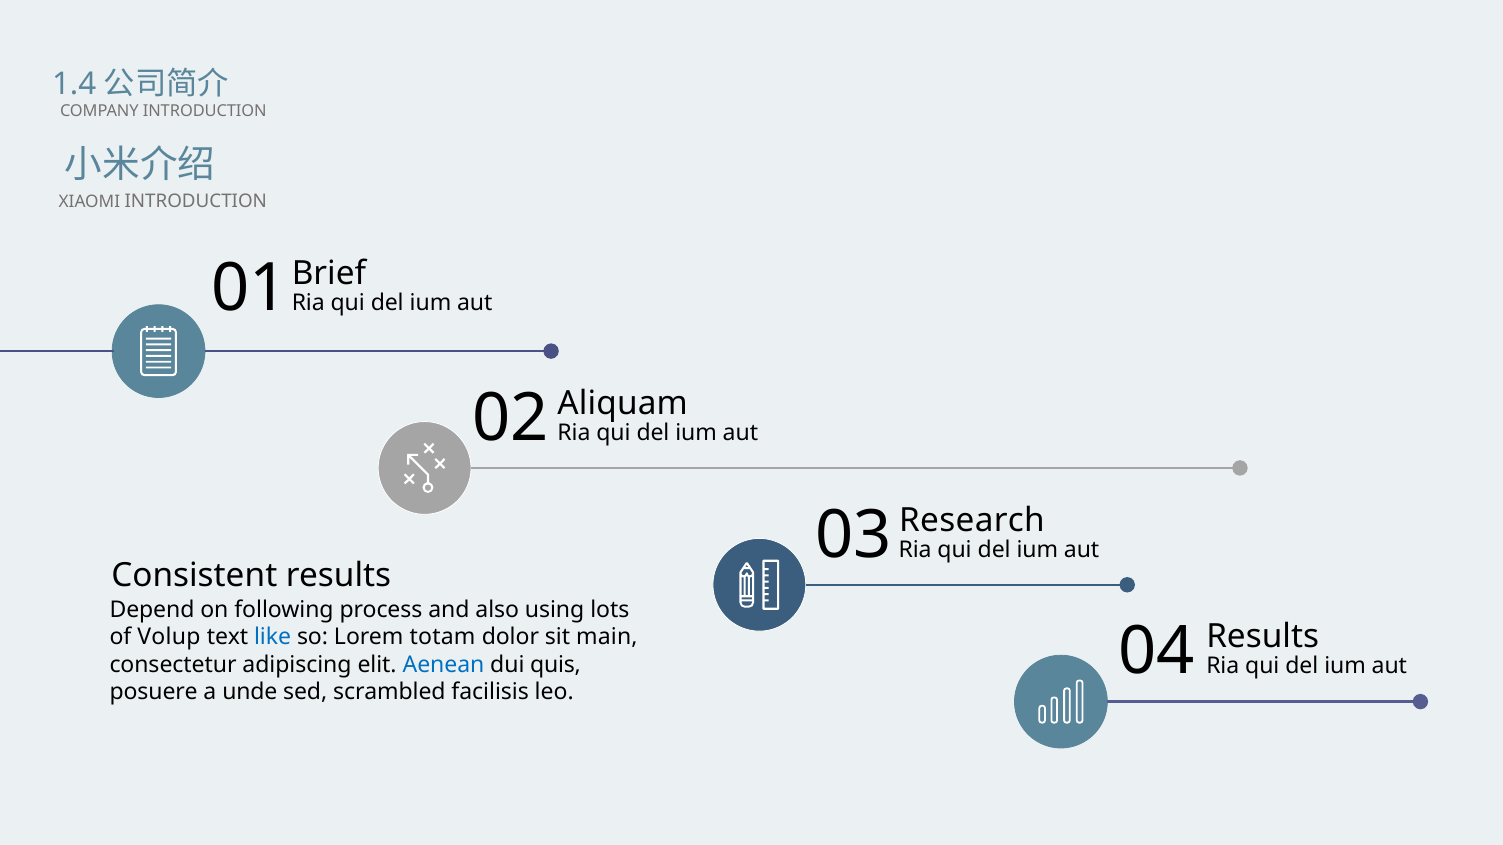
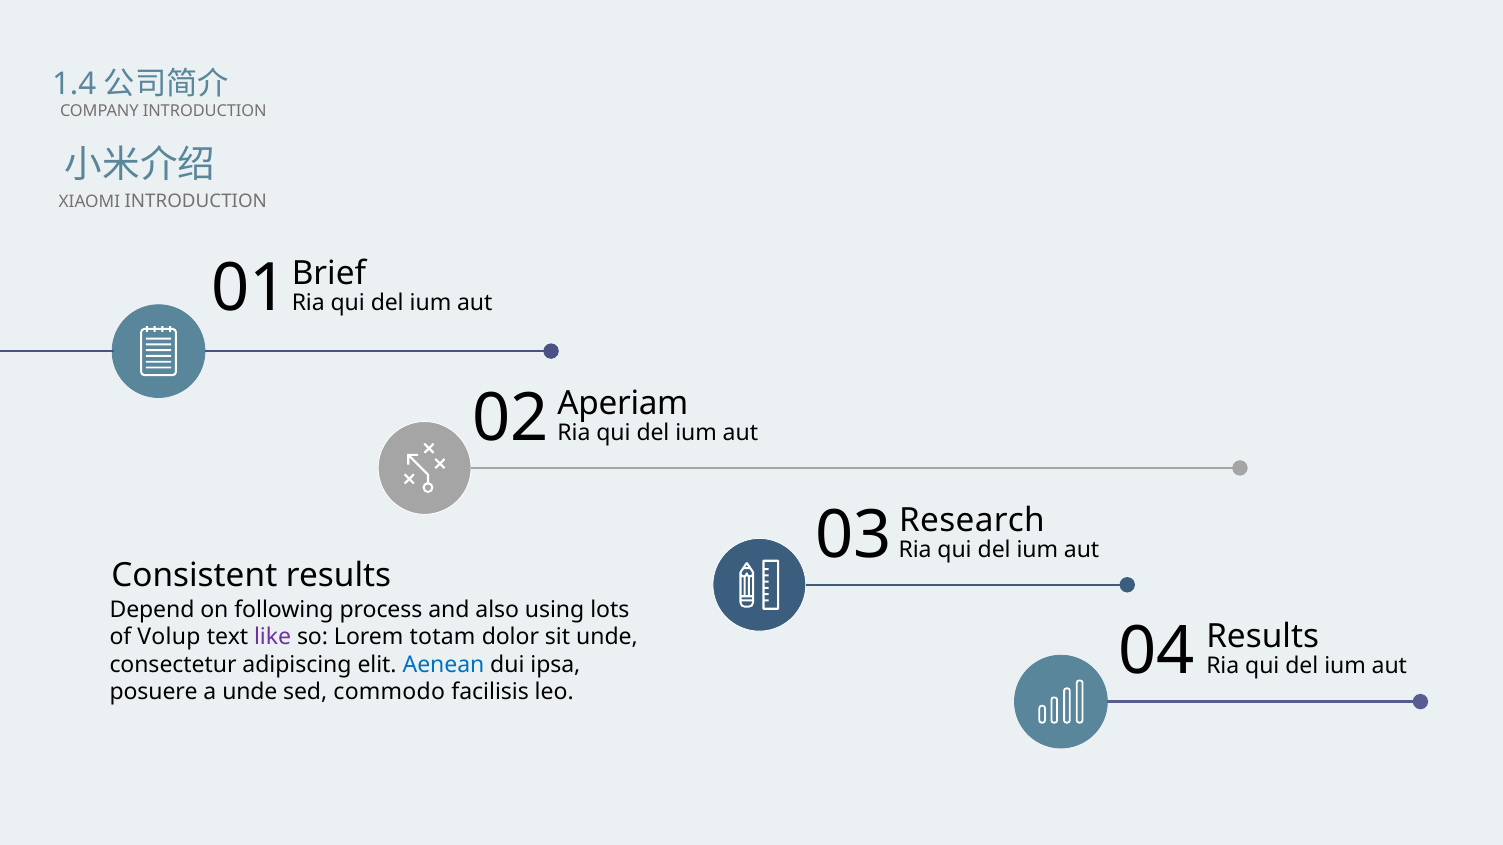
Aliquam: Aliquam -> Aperiam (623, 404)
like colour: blue -> purple (273, 637)
sit main: main -> unde (607, 637)
quis: quis -> ipsa (555, 665)
scrambled: scrambled -> commodo (389, 692)
